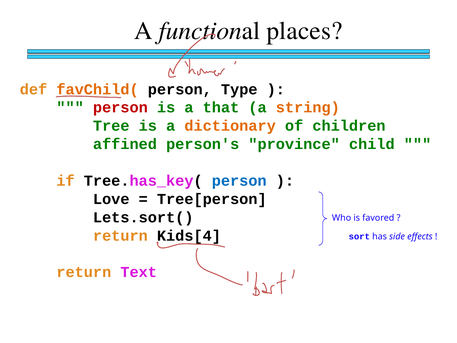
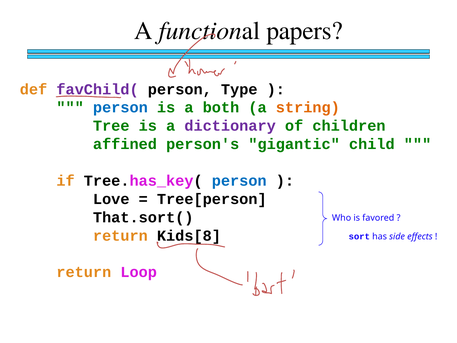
places: places -> papers (305, 31)
favChild( colour: orange -> purple (98, 89)
person colour: red -> blue (120, 108)
that: that -> both (221, 108)
dictionary colour: orange -> purple (230, 126)
province: province -> gigantic (294, 144)
Lets.sort(: Lets.sort( -> That.sort( (143, 217)
Kids[4: Kids[4 -> Kids[8 (189, 235)
Text: Text -> Loop (139, 272)
